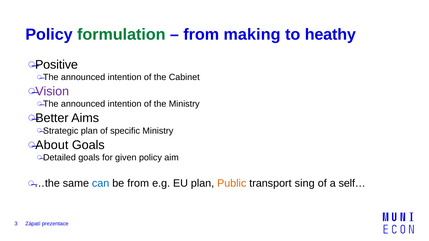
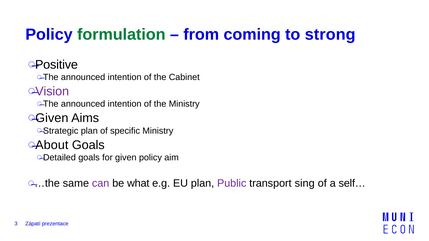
making: making -> coming (252, 35)
heathy: heathy -> strong (330, 35)
Better: Better -> Given (52, 118)
can colour: blue -> purple (101, 184)
be from: from -> what (138, 184)
Public colour: orange -> purple (232, 184)
